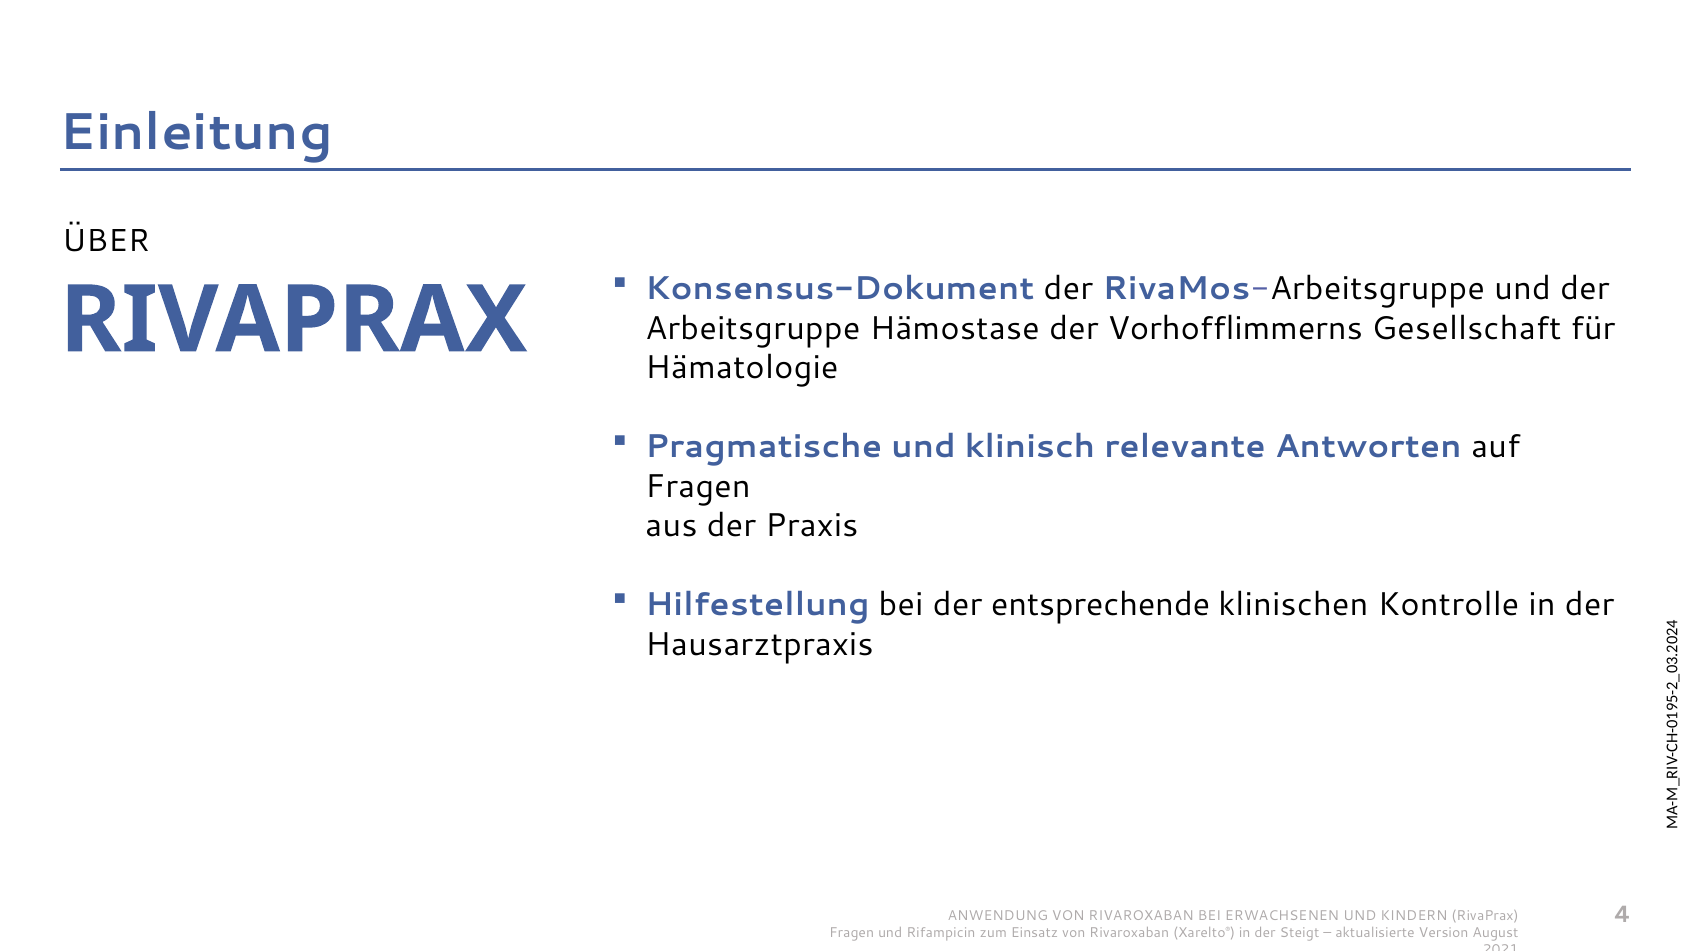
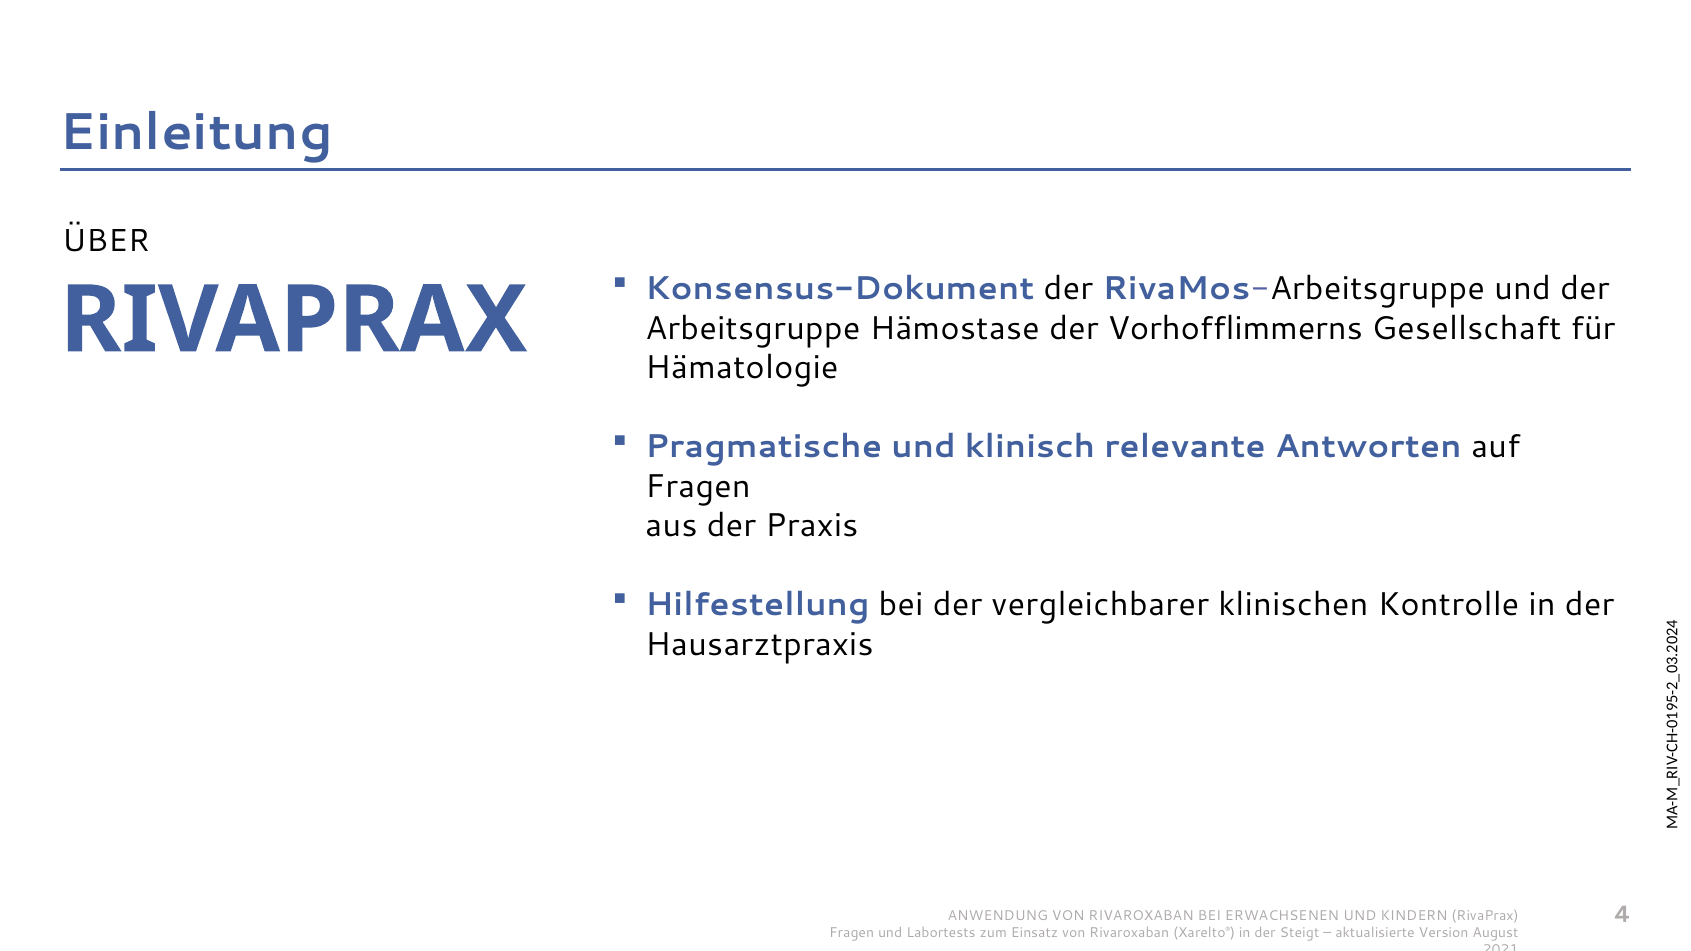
entsprechende: entsprechende -> vergleichbarer (1100, 605)
Rifampicin: Rifampicin -> Labortests (941, 933)
